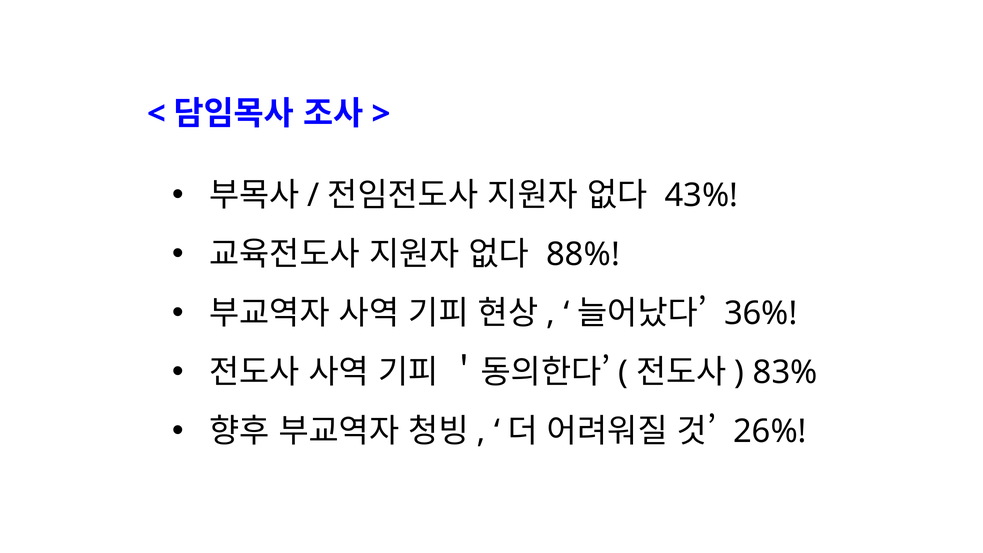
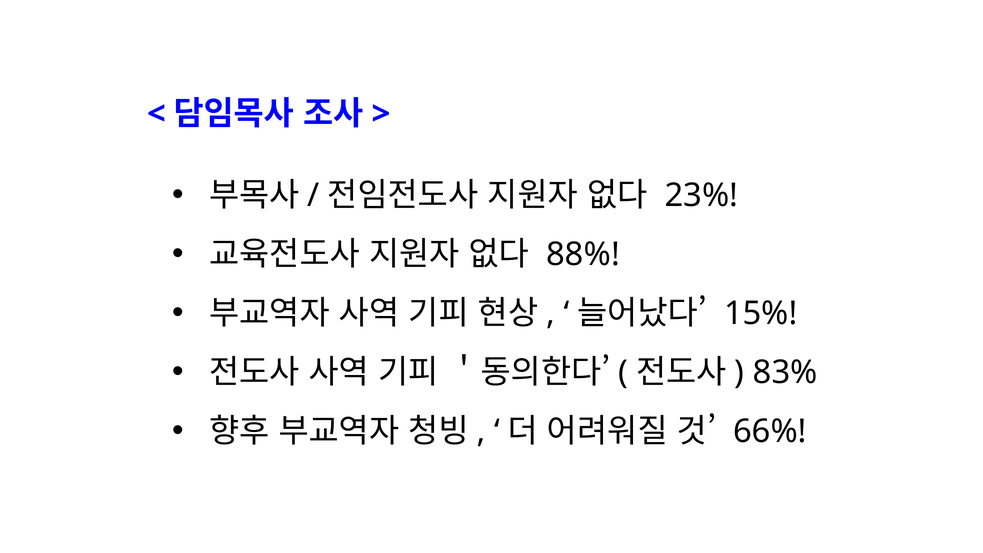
43%: 43% -> 23% (701, 195)
36%: 36% -> 15% (761, 313)
26%: 26% -> 66% (770, 431)
